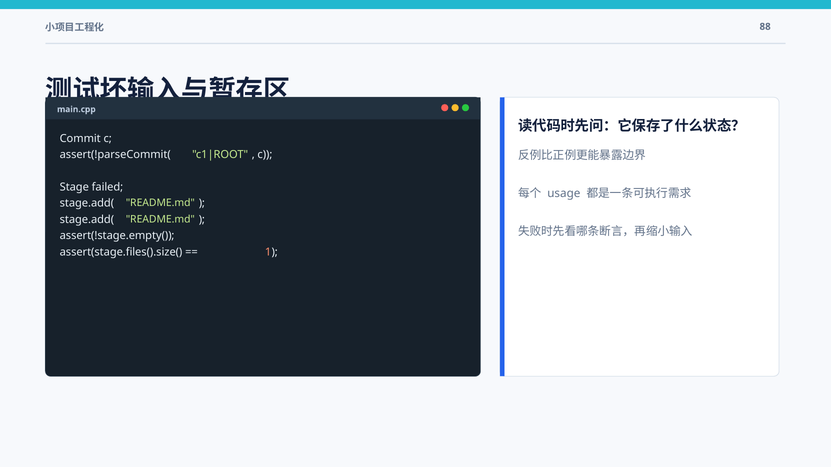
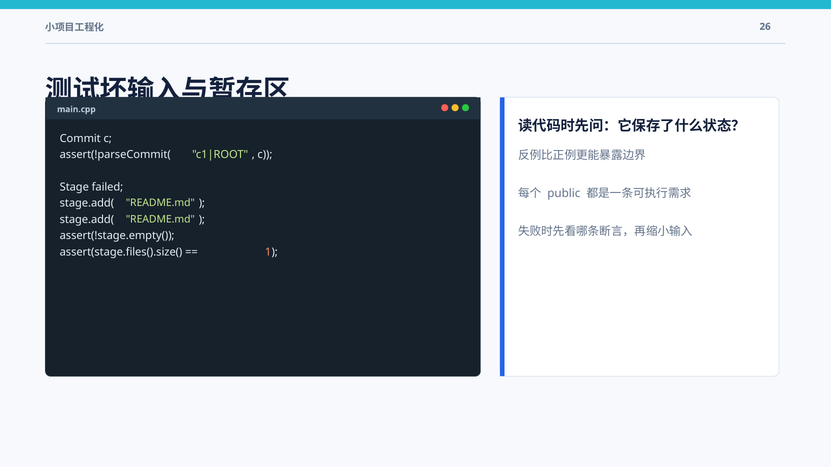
88: 88 -> 26 (765, 27)
usage: usage -> public (564, 194)
